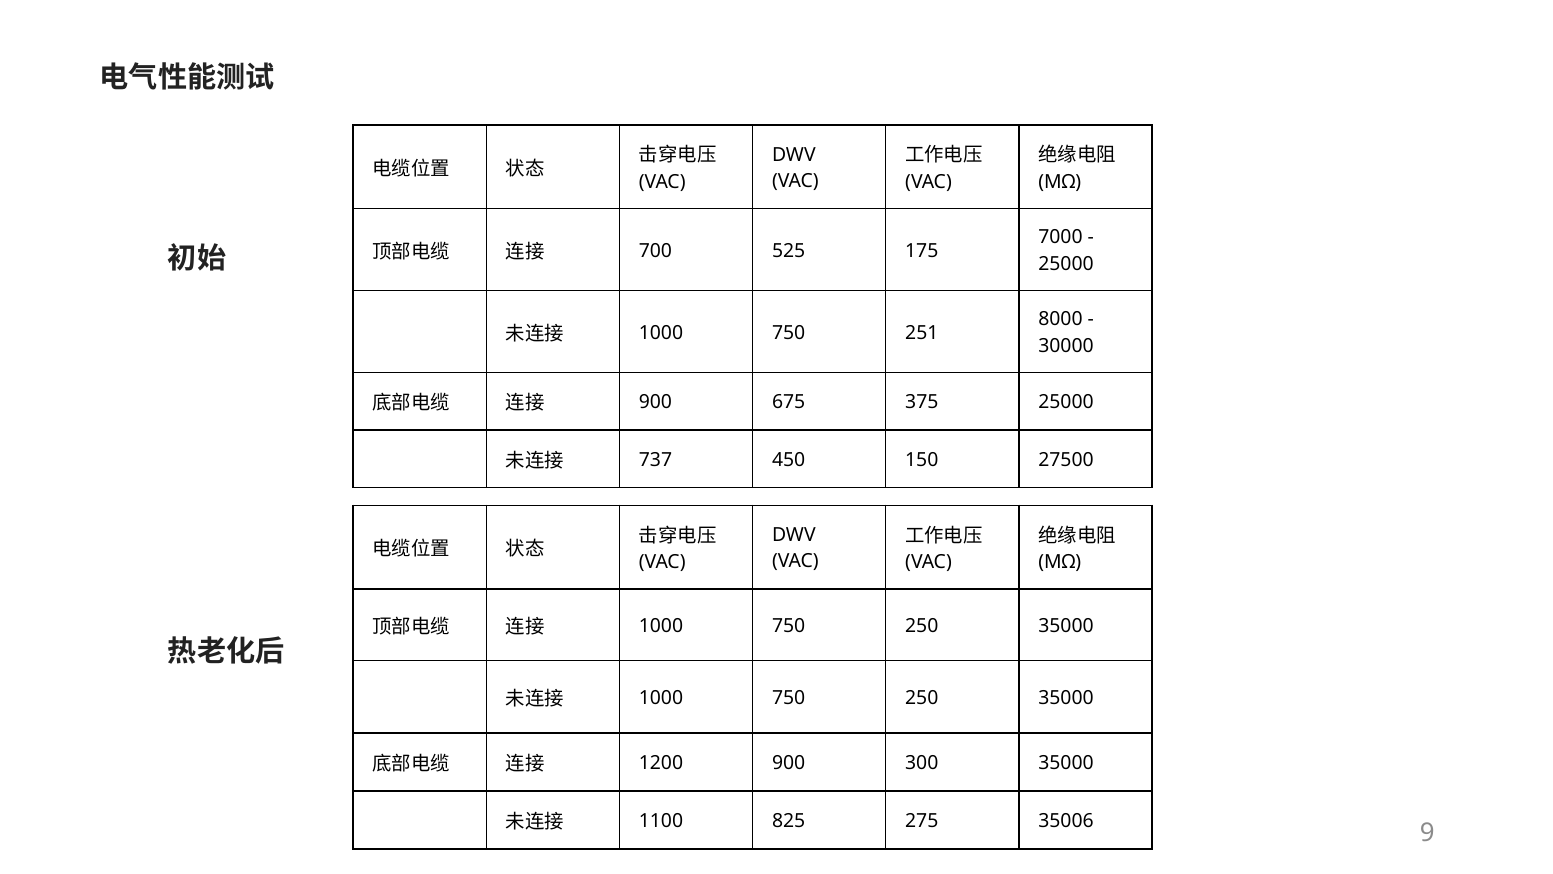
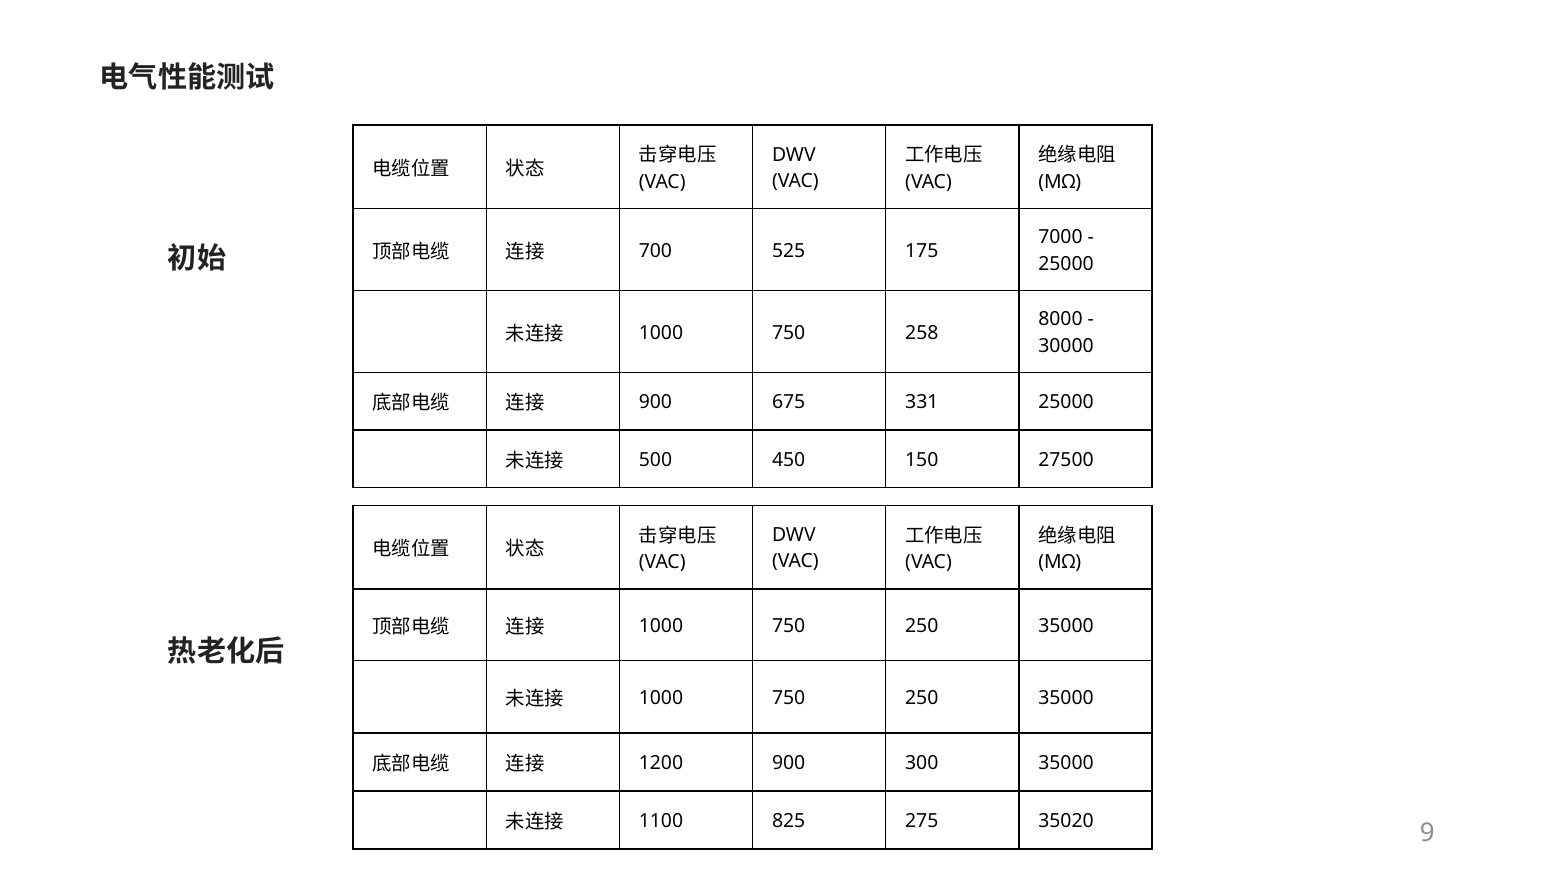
251: 251 -> 258 (922, 333)
375: 375 -> 331 (922, 402)
737: 737 -> 500 (655, 459)
35006: 35006 -> 35020 (1066, 821)
